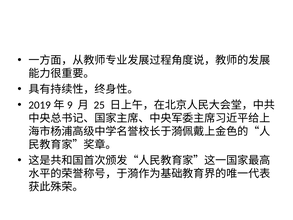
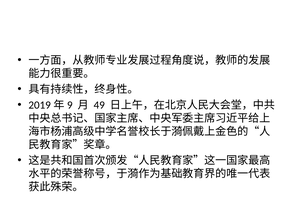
25: 25 -> 49 (99, 105)
